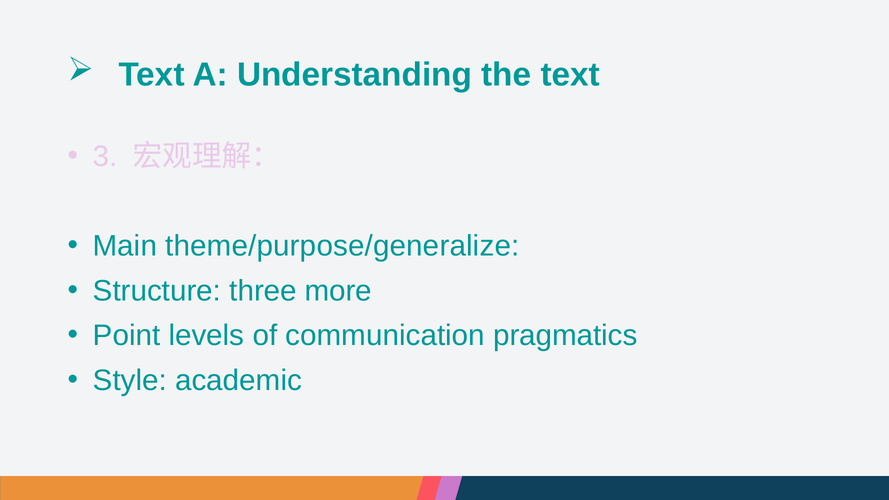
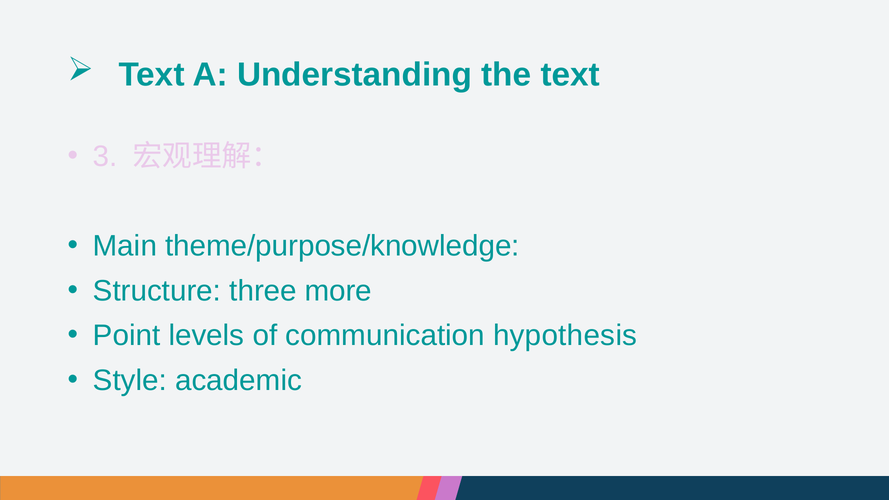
theme/purpose/generalize: theme/purpose/generalize -> theme/purpose/knowledge (342, 246)
pragmatics: pragmatics -> hypothesis (565, 336)
